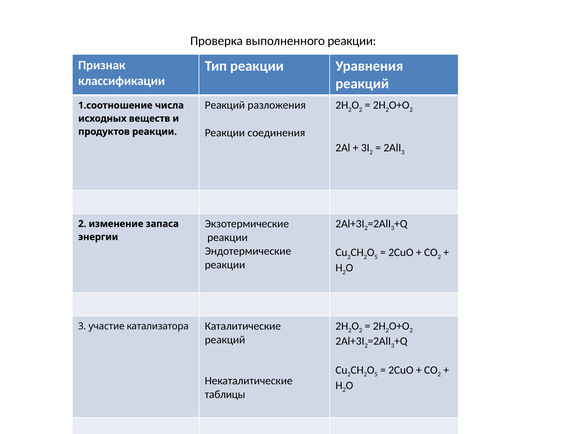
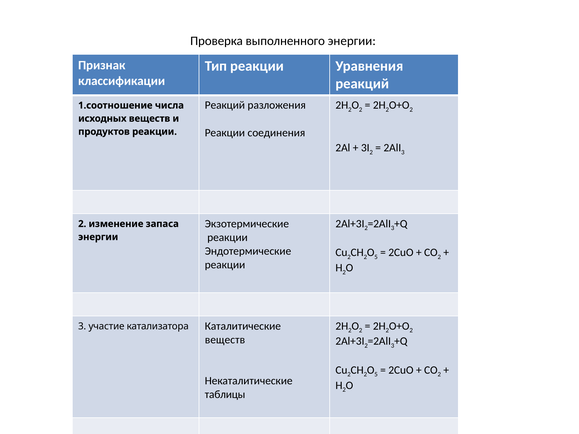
выполненного реакции: реакции -> энергии (352, 41)
реакций: реакций -> веществ (225, 340)
